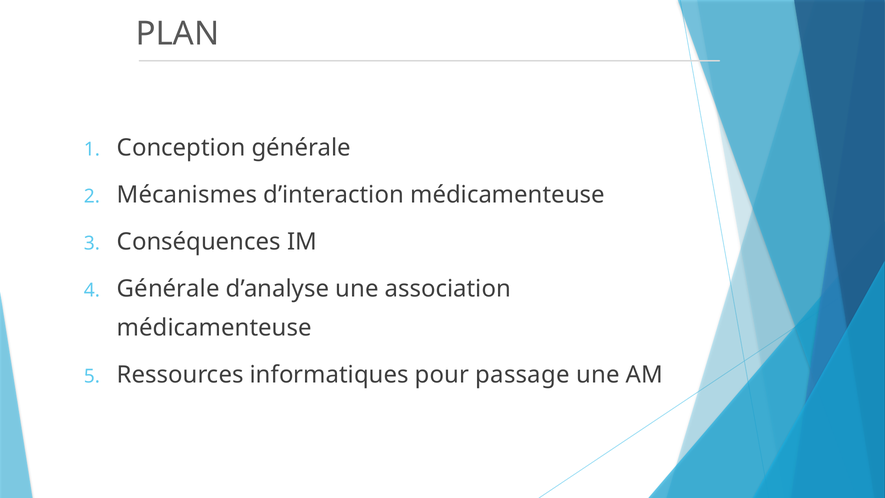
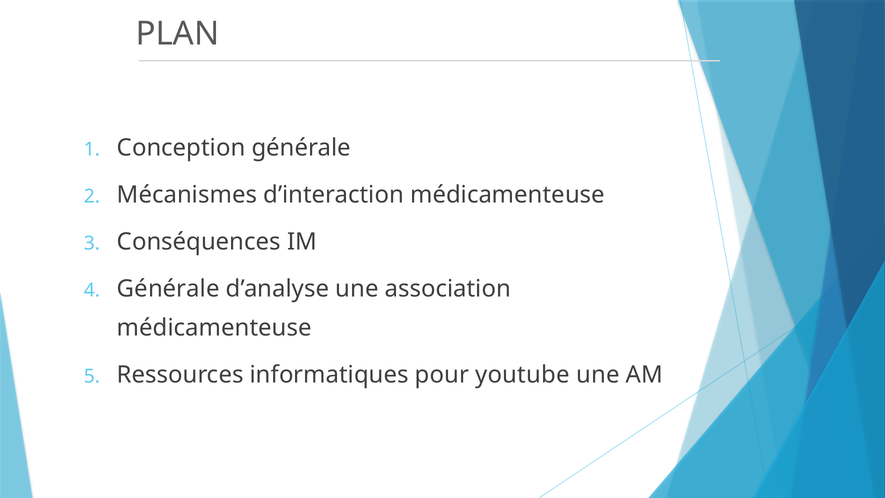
passage: passage -> youtube (523, 375)
